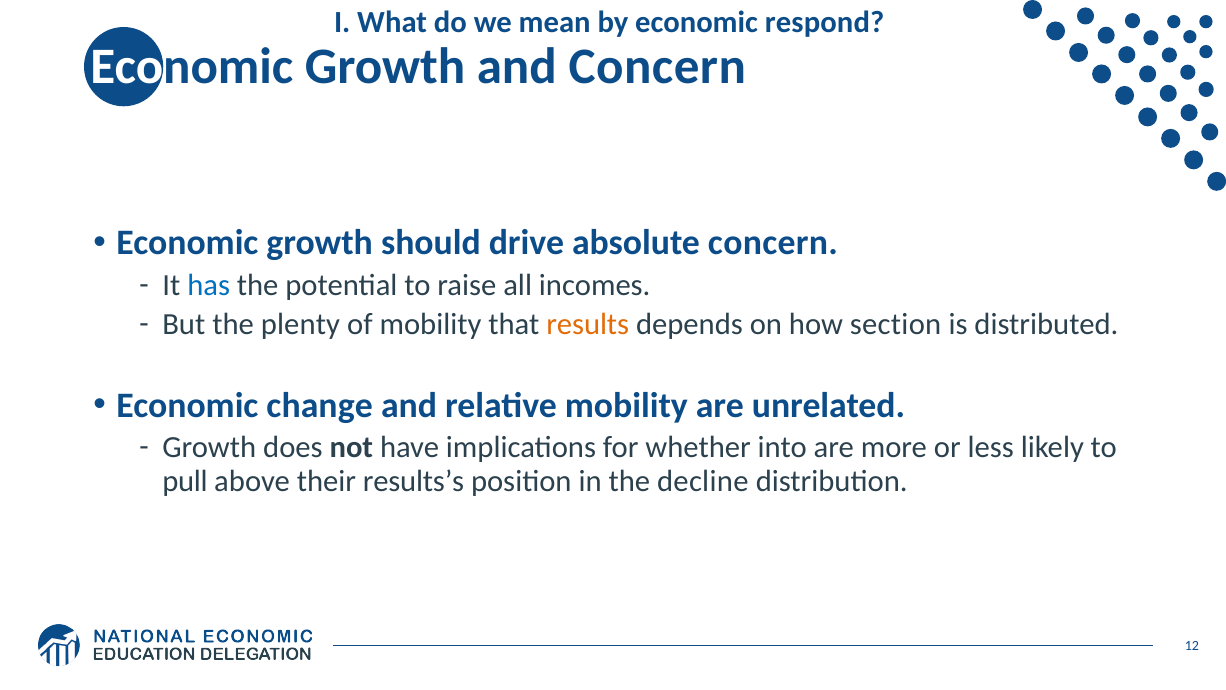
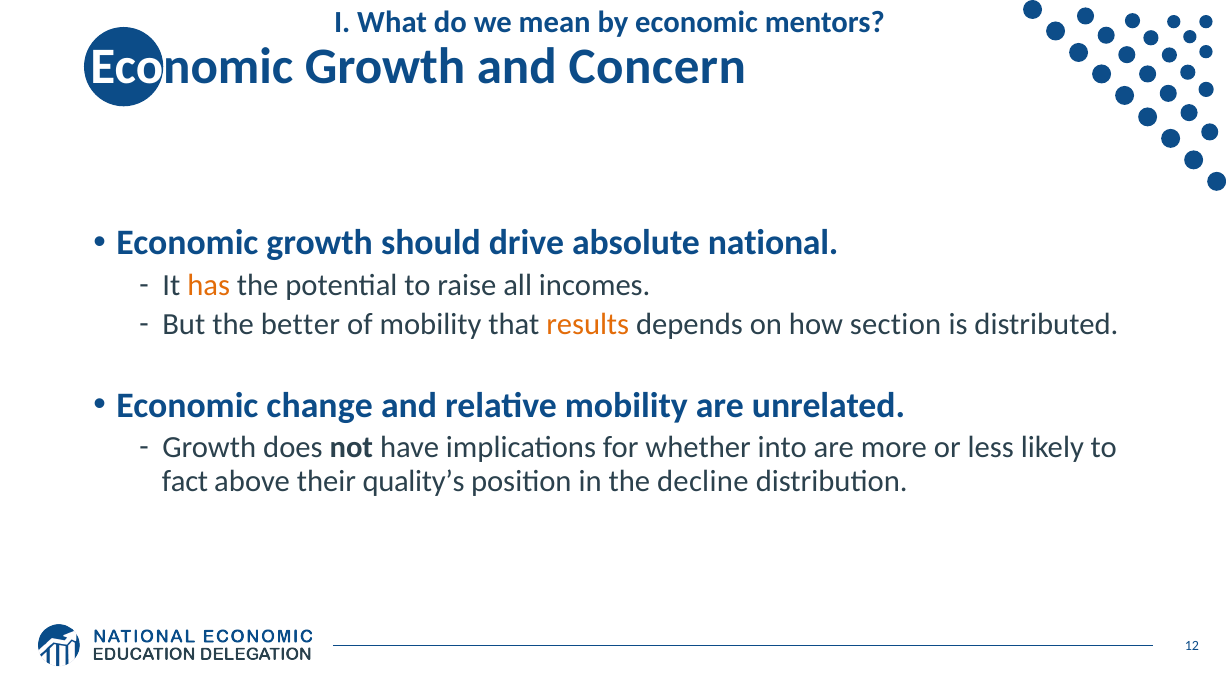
respond: respond -> mentors (825, 22)
absolute concern: concern -> national (773, 243)
has colour: blue -> orange (209, 285)
plenty: plenty -> better (300, 325)
pull: pull -> fact (185, 481)
results’s: results’s -> quality’s (414, 481)
